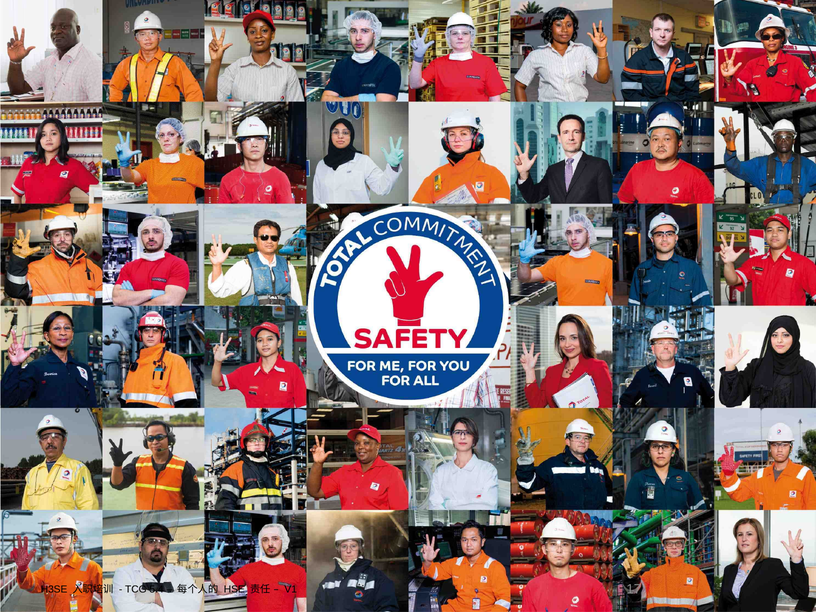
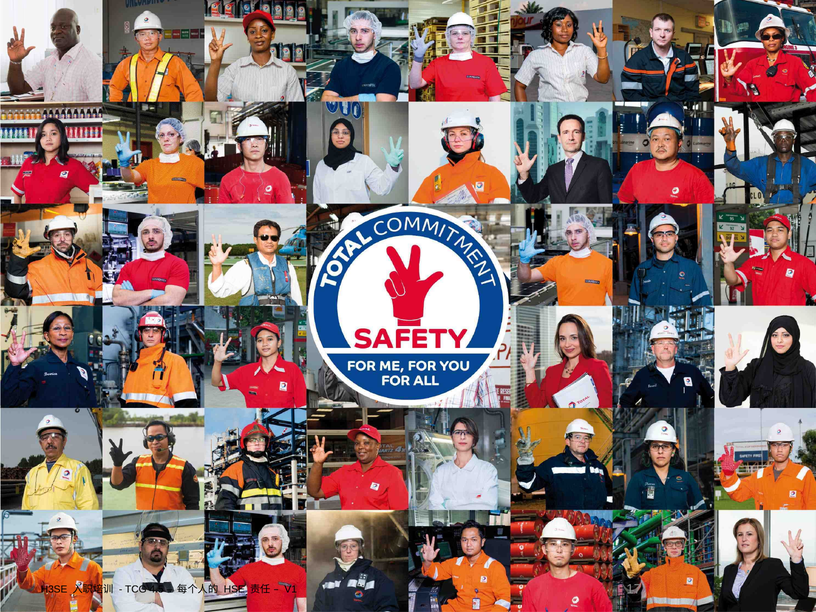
5.4: 5.4 -> 4.5 (157, 589)
